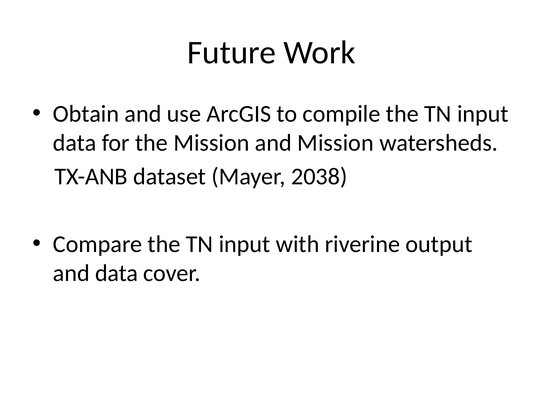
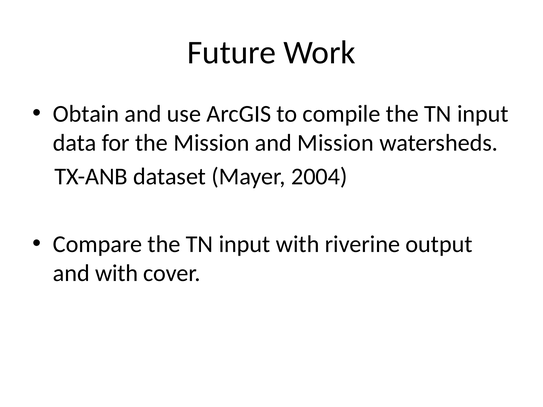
2038: 2038 -> 2004 (319, 177)
and data: data -> with (117, 273)
